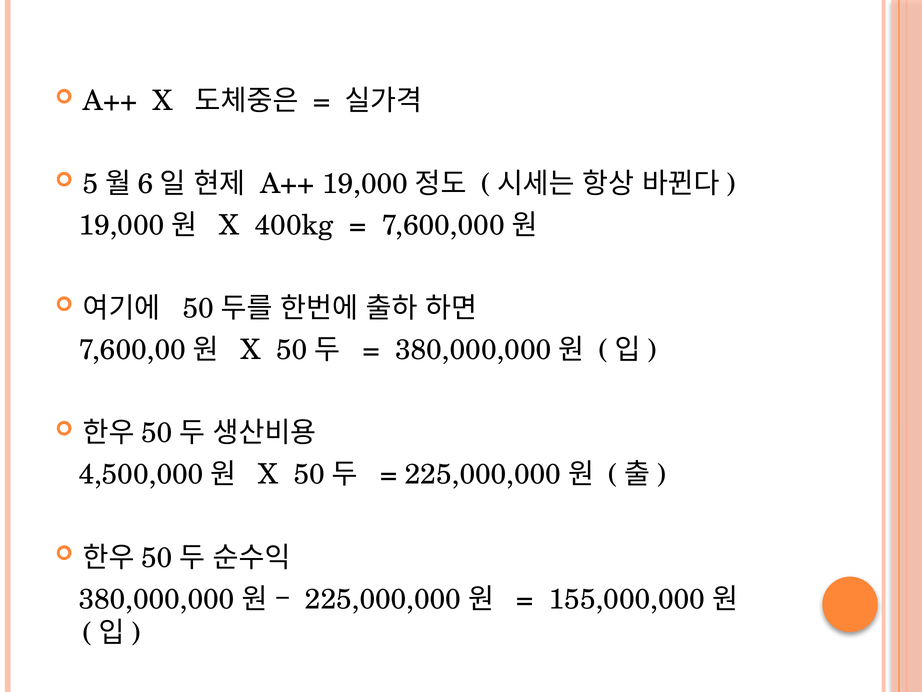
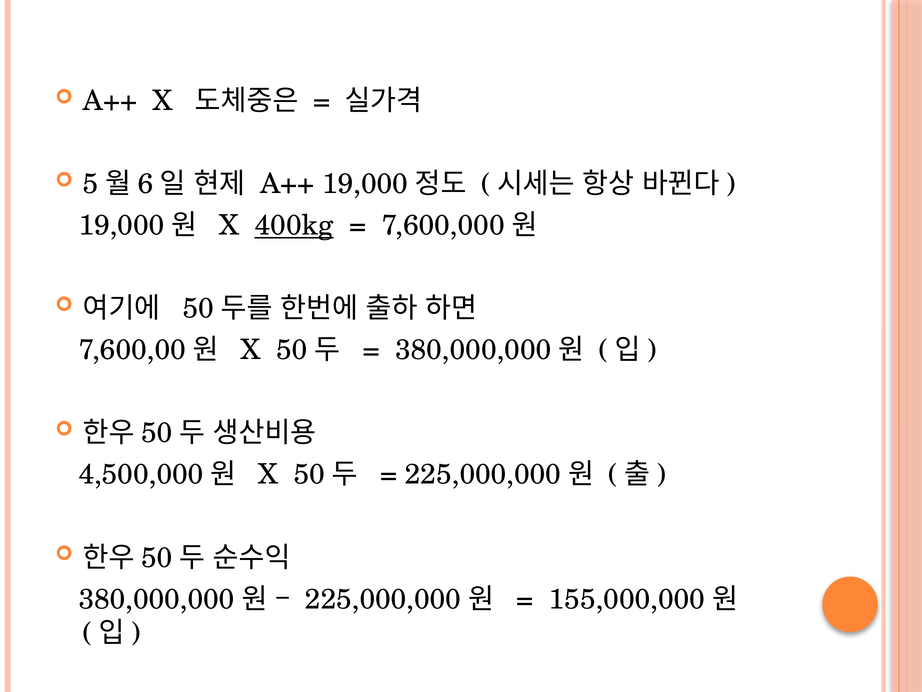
400kg underline: none -> present (294, 225)
